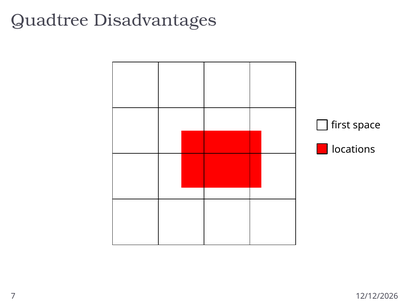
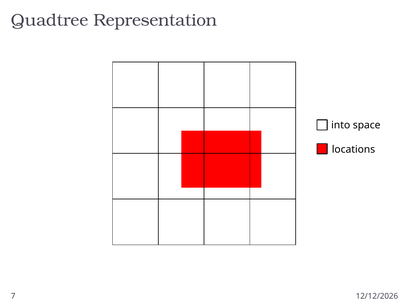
Disadvantages: Disadvantages -> Representation (155, 20)
first: first -> into (341, 126)
